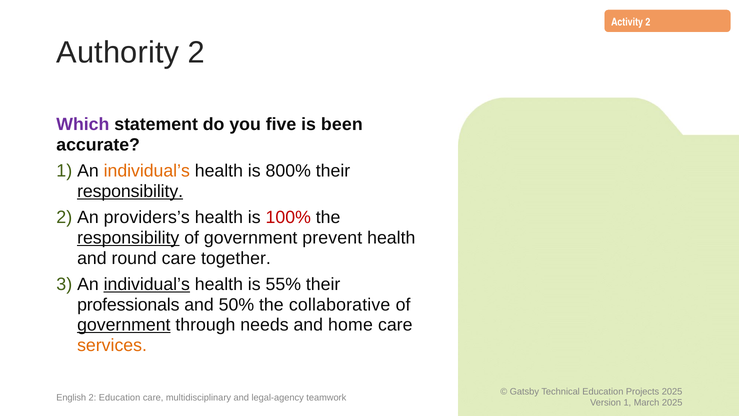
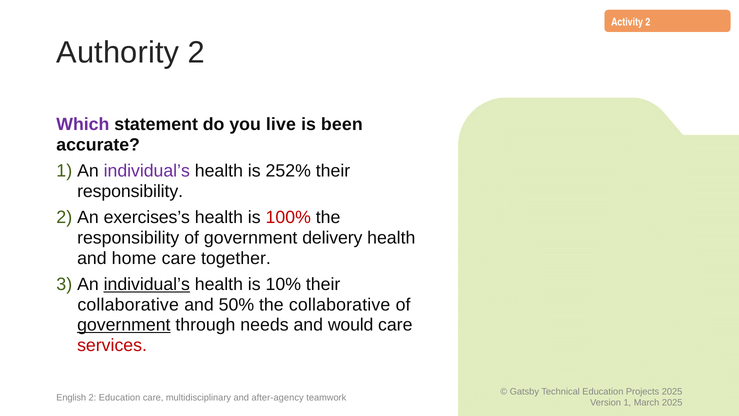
five: five -> live (281, 124)
individual’s colour: orange -> purple (147, 171)
800%: 800% -> 252% (288, 171)
responsibility underline: present -> none (130, 191)
providers’s: providers’s -> exercises’s (147, 217)
responsibility underline: present -> none (128, 238)
prevent: prevent -> delivery (332, 238)
round: round -> home (134, 258)
55%: 55% -> 10% (283, 284)
professionals: professionals -> collaborative (128, 304)
home: home -> would (351, 325)
services colour: orange -> red (112, 345)
legal-agency: legal-agency -> after-agency (278, 397)
